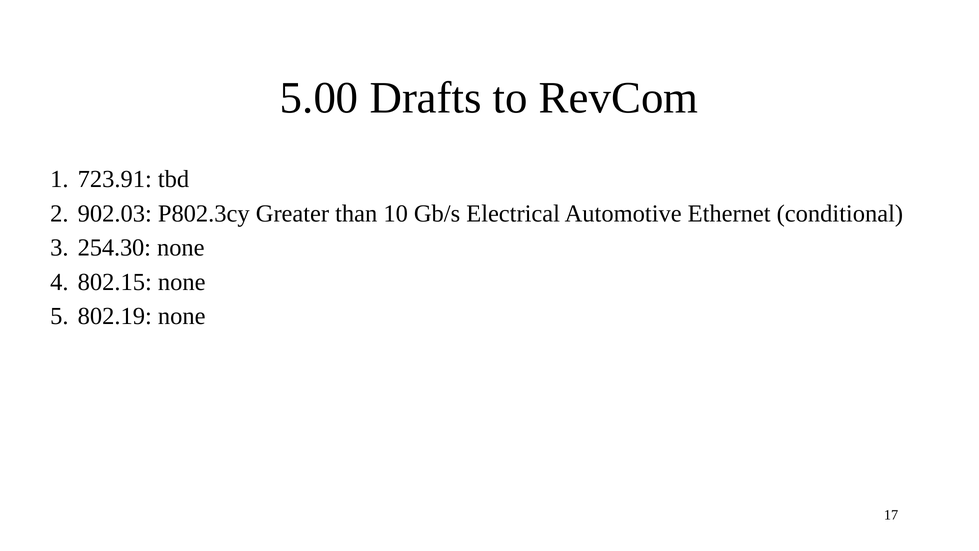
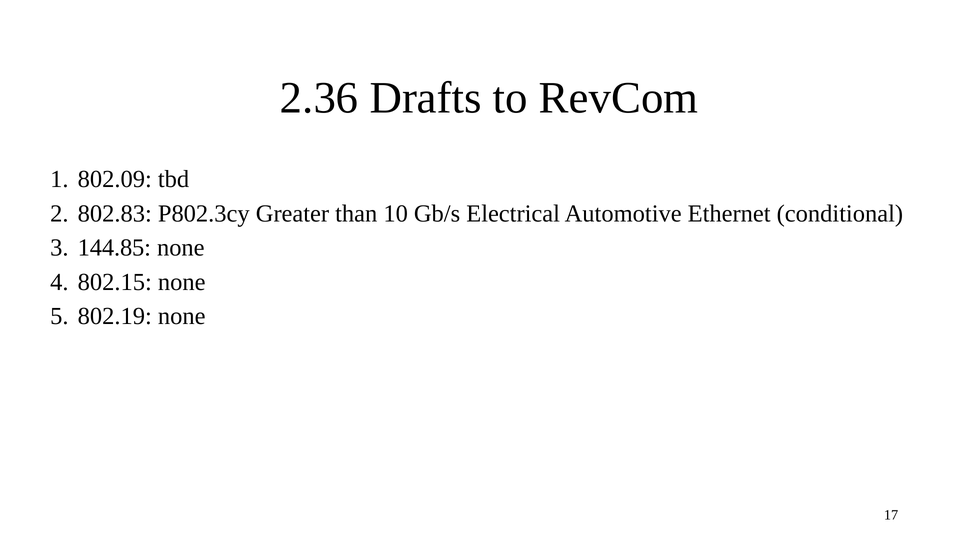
5.00: 5.00 -> 2.36 (319, 98)
723.91: 723.91 -> 802.09 (115, 179)
902.03: 902.03 -> 802.83 (115, 213)
254.30: 254.30 -> 144.85 (114, 248)
